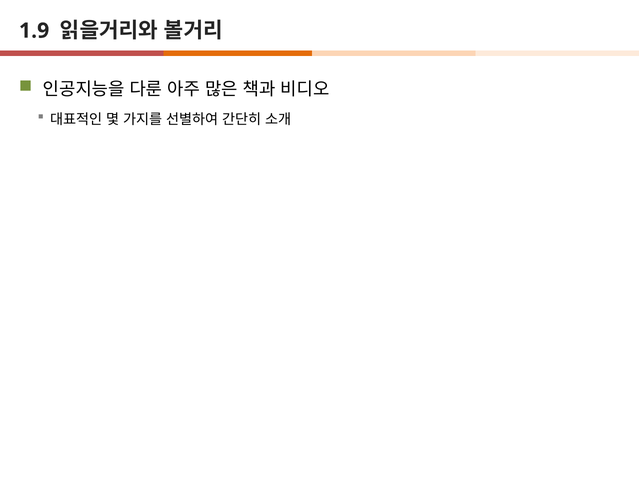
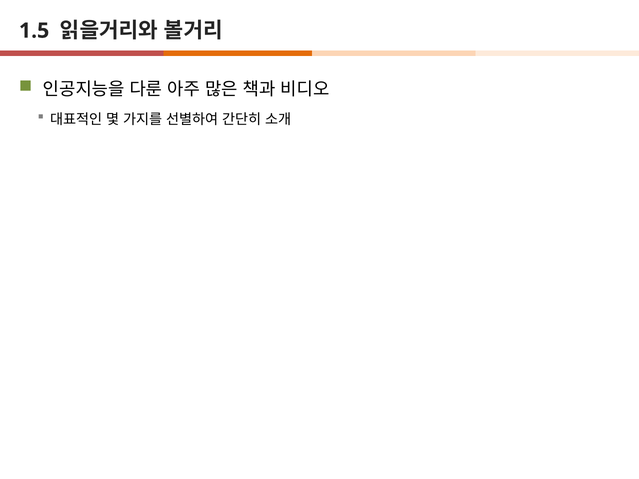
1.9: 1.9 -> 1.5 (34, 31)
